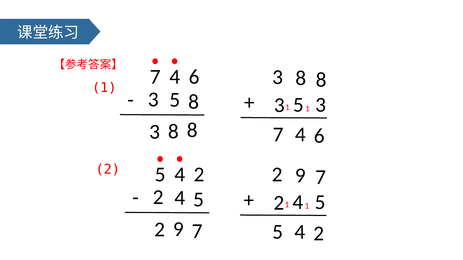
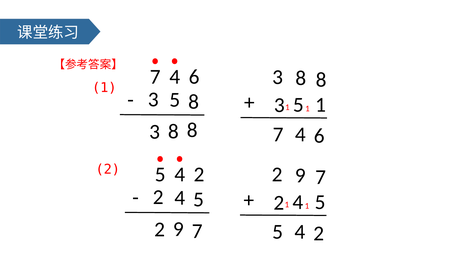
5 3: 3 -> 1 (321, 105)
